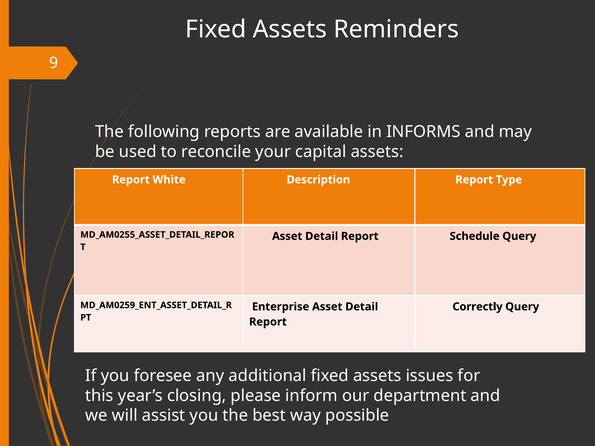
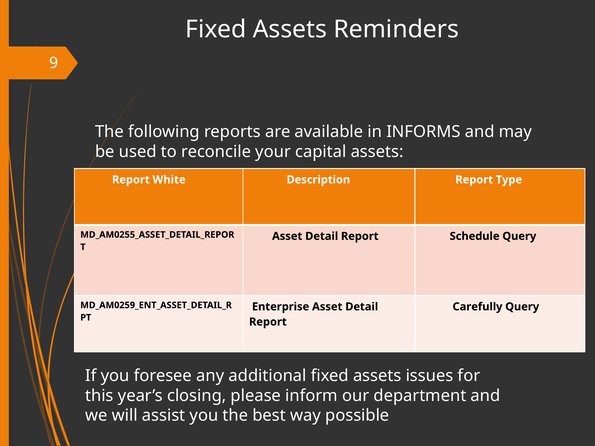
Correctly: Correctly -> Carefully (477, 307)
